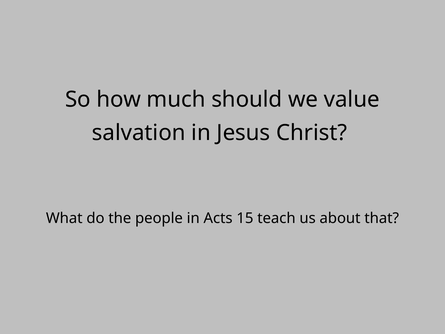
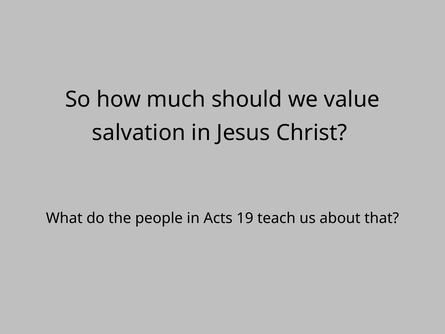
15: 15 -> 19 (245, 218)
